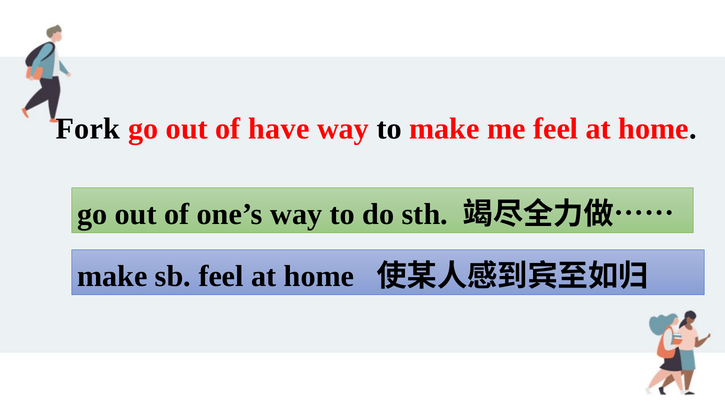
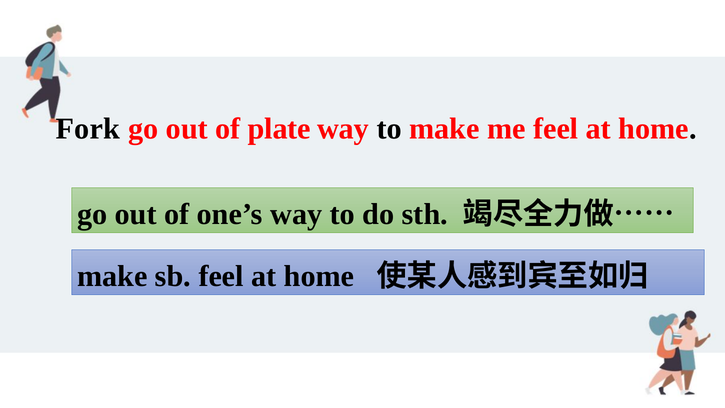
have: have -> plate (279, 129)
